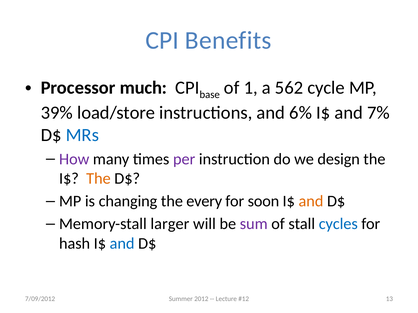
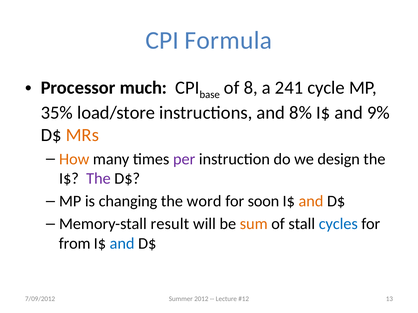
Benefits: Benefits -> Formula (228, 40)
1: 1 -> 8 (251, 88)
562: 562 -> 241 (289, 88)
39%: 39% -> 35% (57, 113)
6%: 6% -> 8% (301, 113)
7%: 7% -> 9% (378, 113)
MRs colour: blue -> orange (82, 135)
How colour: purple -> orange (74, 159)
The colour: orange -> purple (98, 179)
every: every -> word (204, 202)
larger: larger -> result (170, 224)
sum colour: purple -> orange (254, 224)
hash: hash -> from (75, 244)
